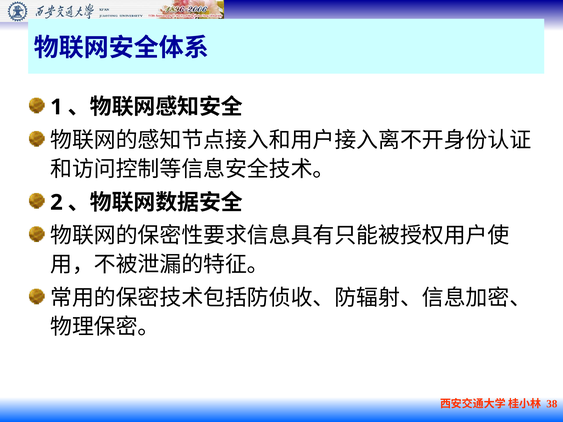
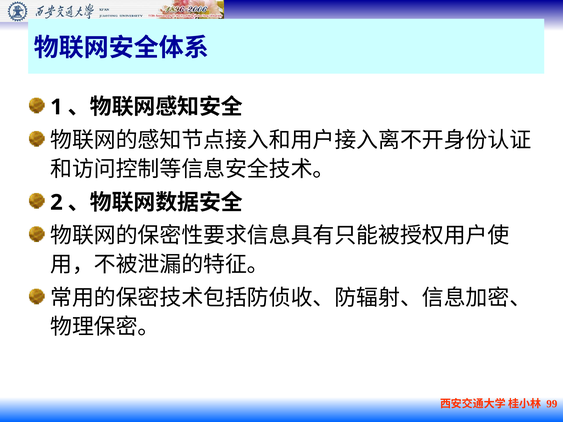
38: 38 -> 99 (552, 404)
